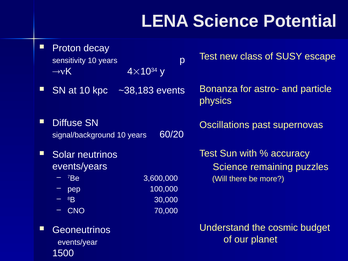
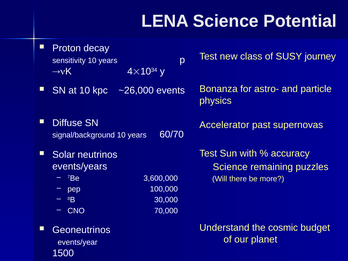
escape: escape -> journey (320, 57)
~38,183: ~38,183 -> ~26,000 (136, 90)
Oscillations: Oscillations -> Accelerator (224, 125)
60/20: 60/20 -> 60/70 (172, 134)
